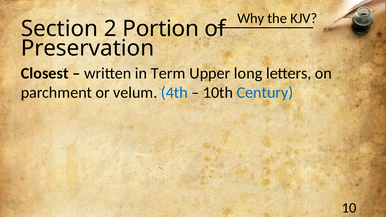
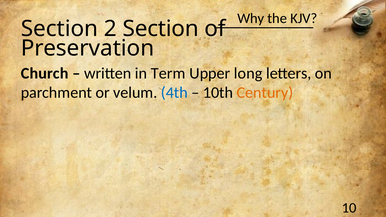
2 Portion: Portion -> Section (161, 29)
Closest: Closest -> Church (45, 73)
Century colour: blue -> orange (265, 93)
